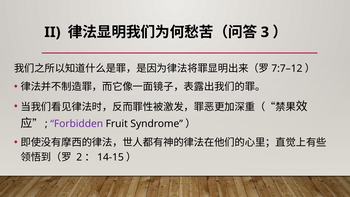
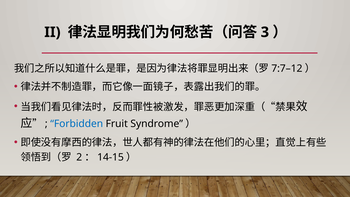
Forbidden colour: purple -> blue (77, 124)
